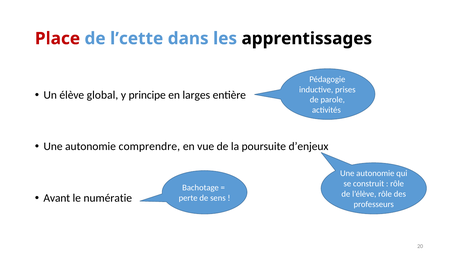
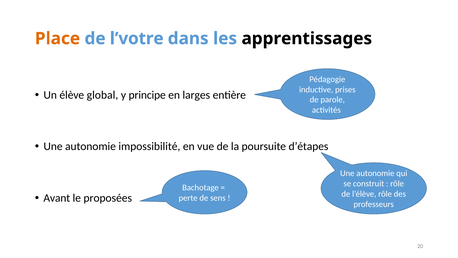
Place colour: red -> orange (57, 38)
l’cette: l’cette -> l’votre (137, 38)
comprendre: comprendre -> impossibilité (149, 146)
d’enjeux: d’enjeux -> d’étapes (309, 146)
numératie: numératie -> proposées (108, 198)
